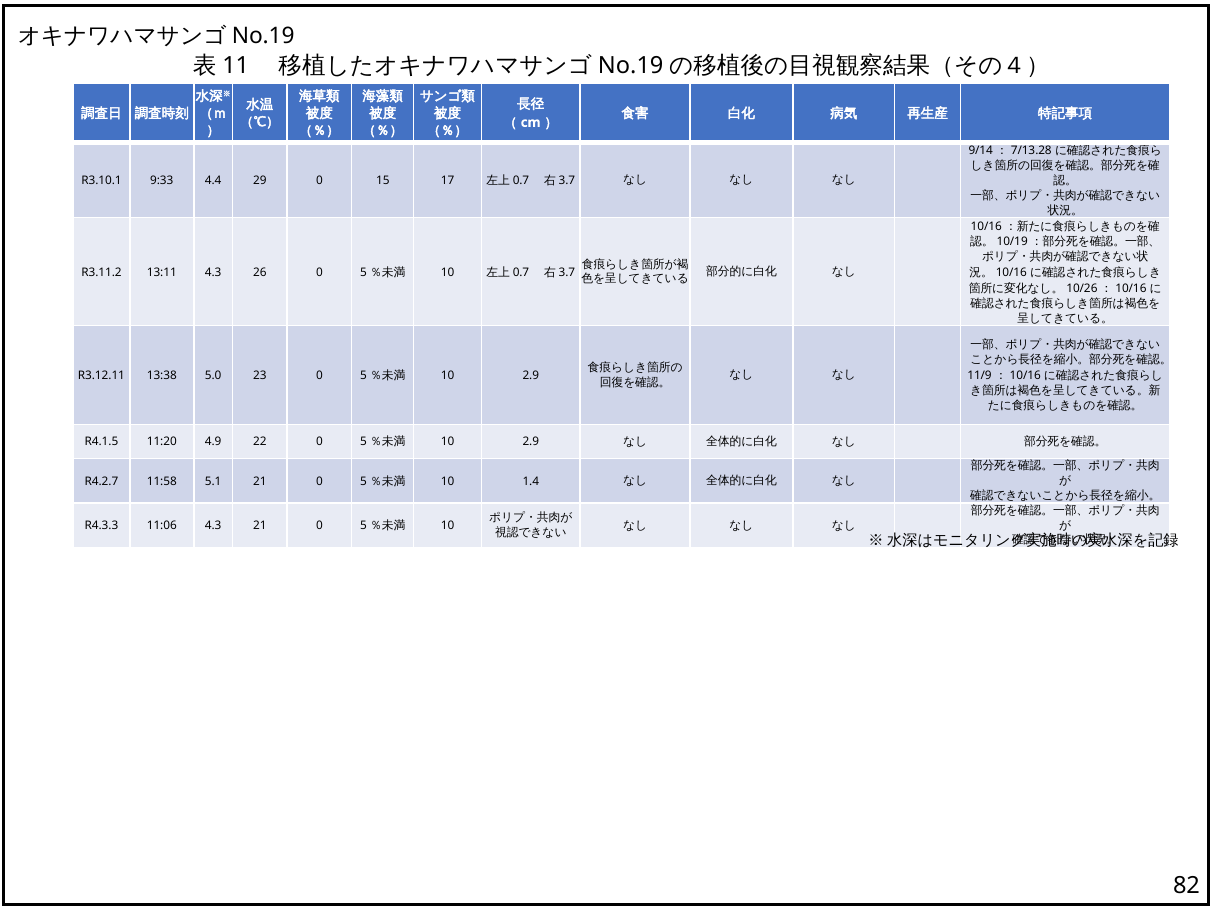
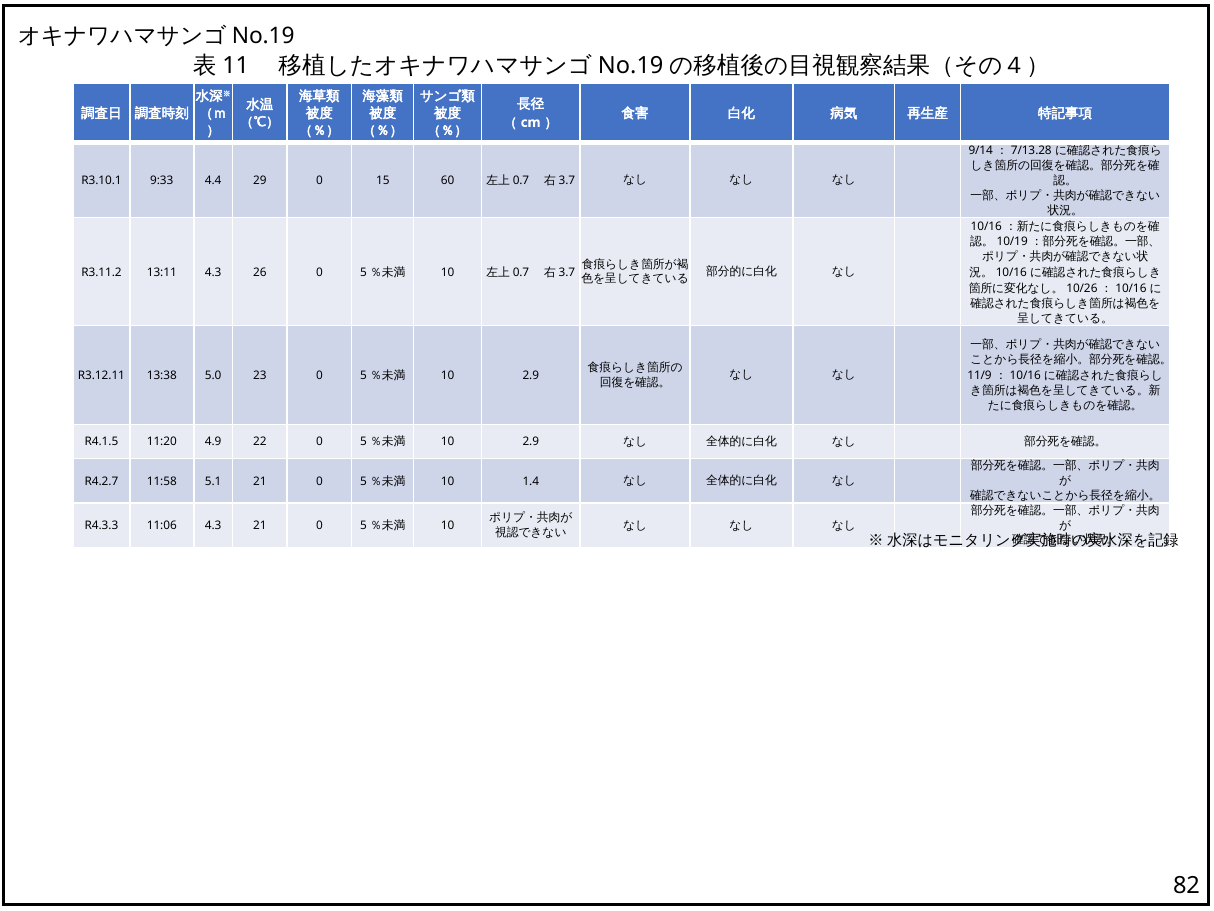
17: 17 -> 60 (448, 180)
